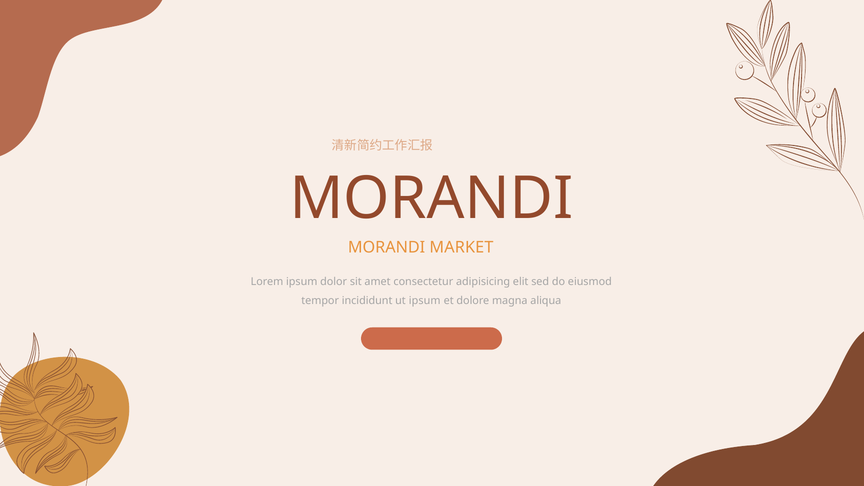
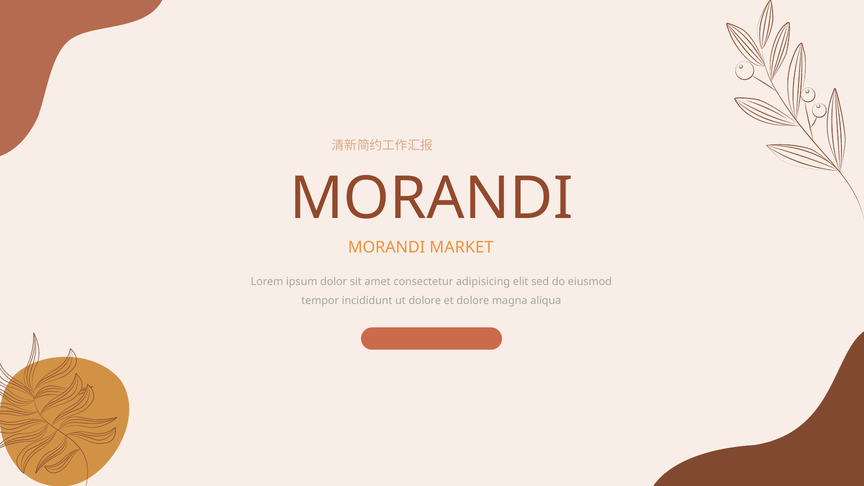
ut ipsum: ipsum -> dolore (425, 301)
